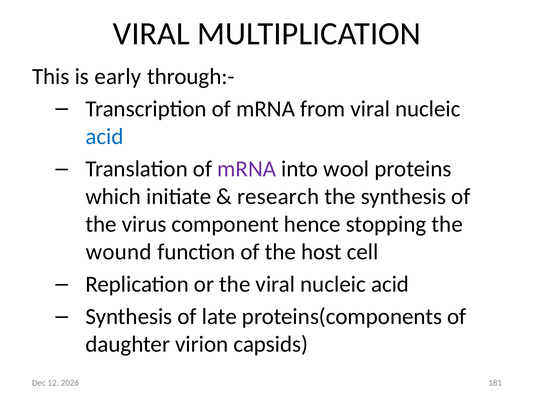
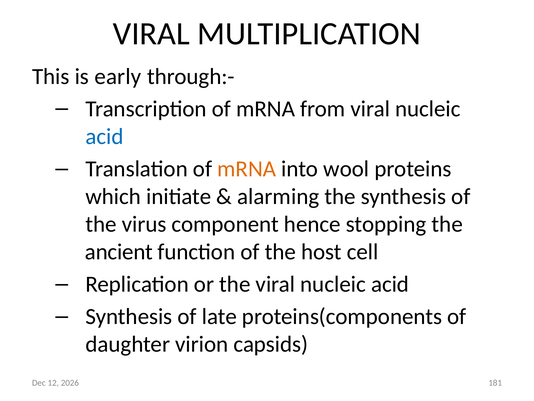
mRNA colour: purple -> orange (247, 169)
research: research -> alarming (278, 196)
wound: wound -> ancient (119, 252)
